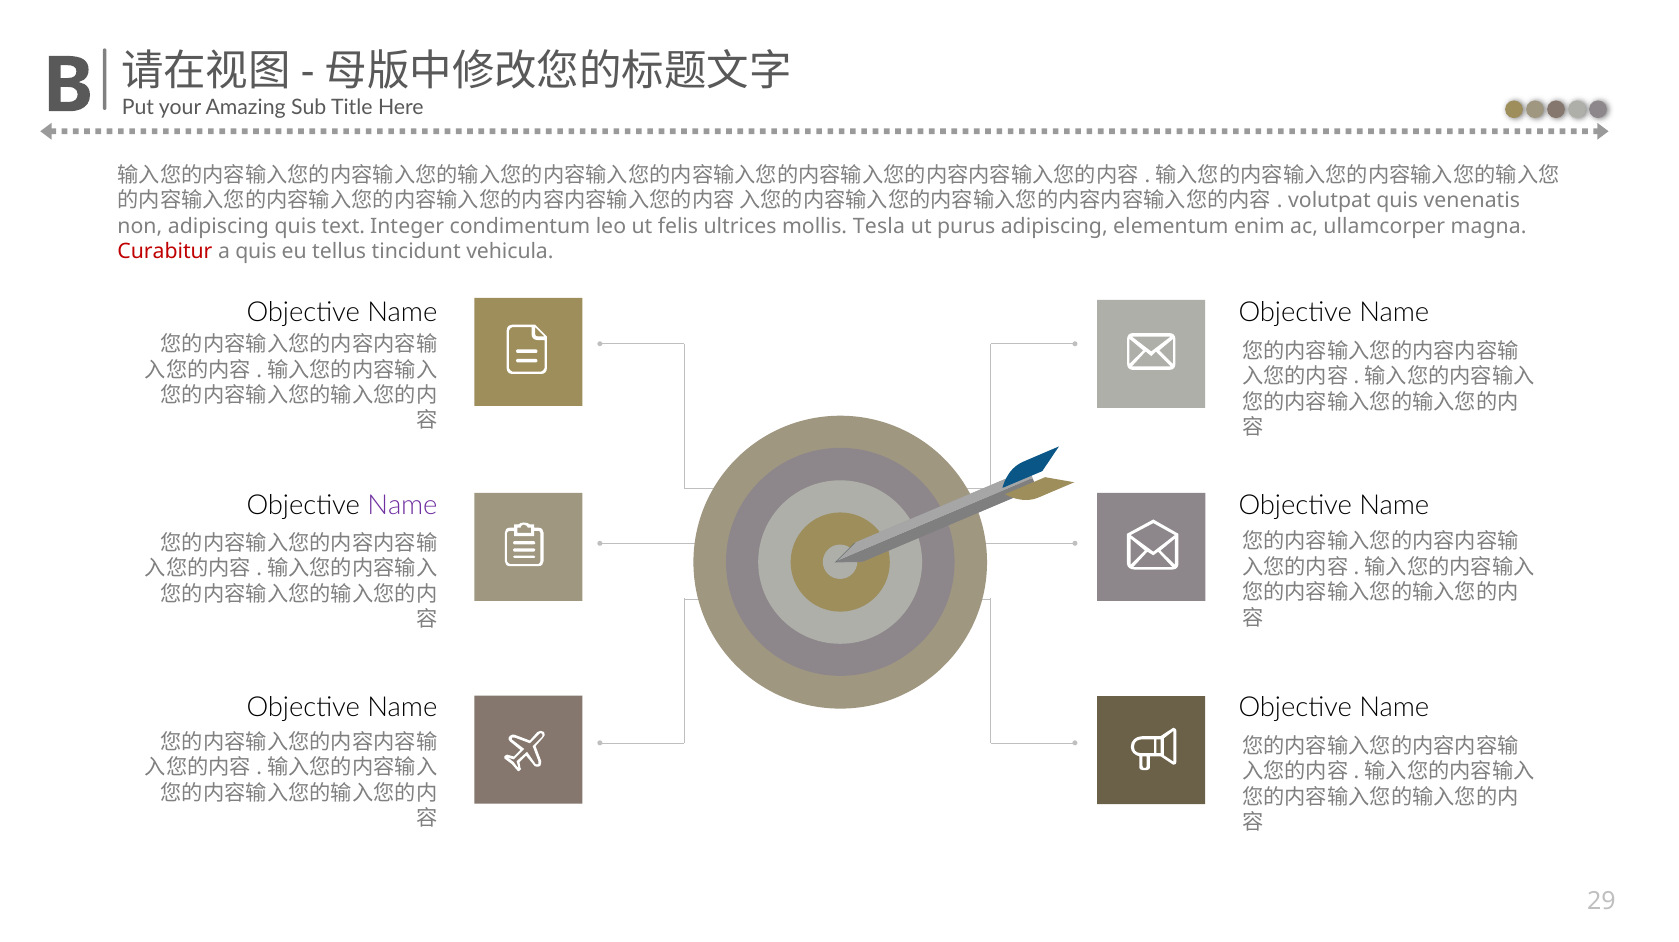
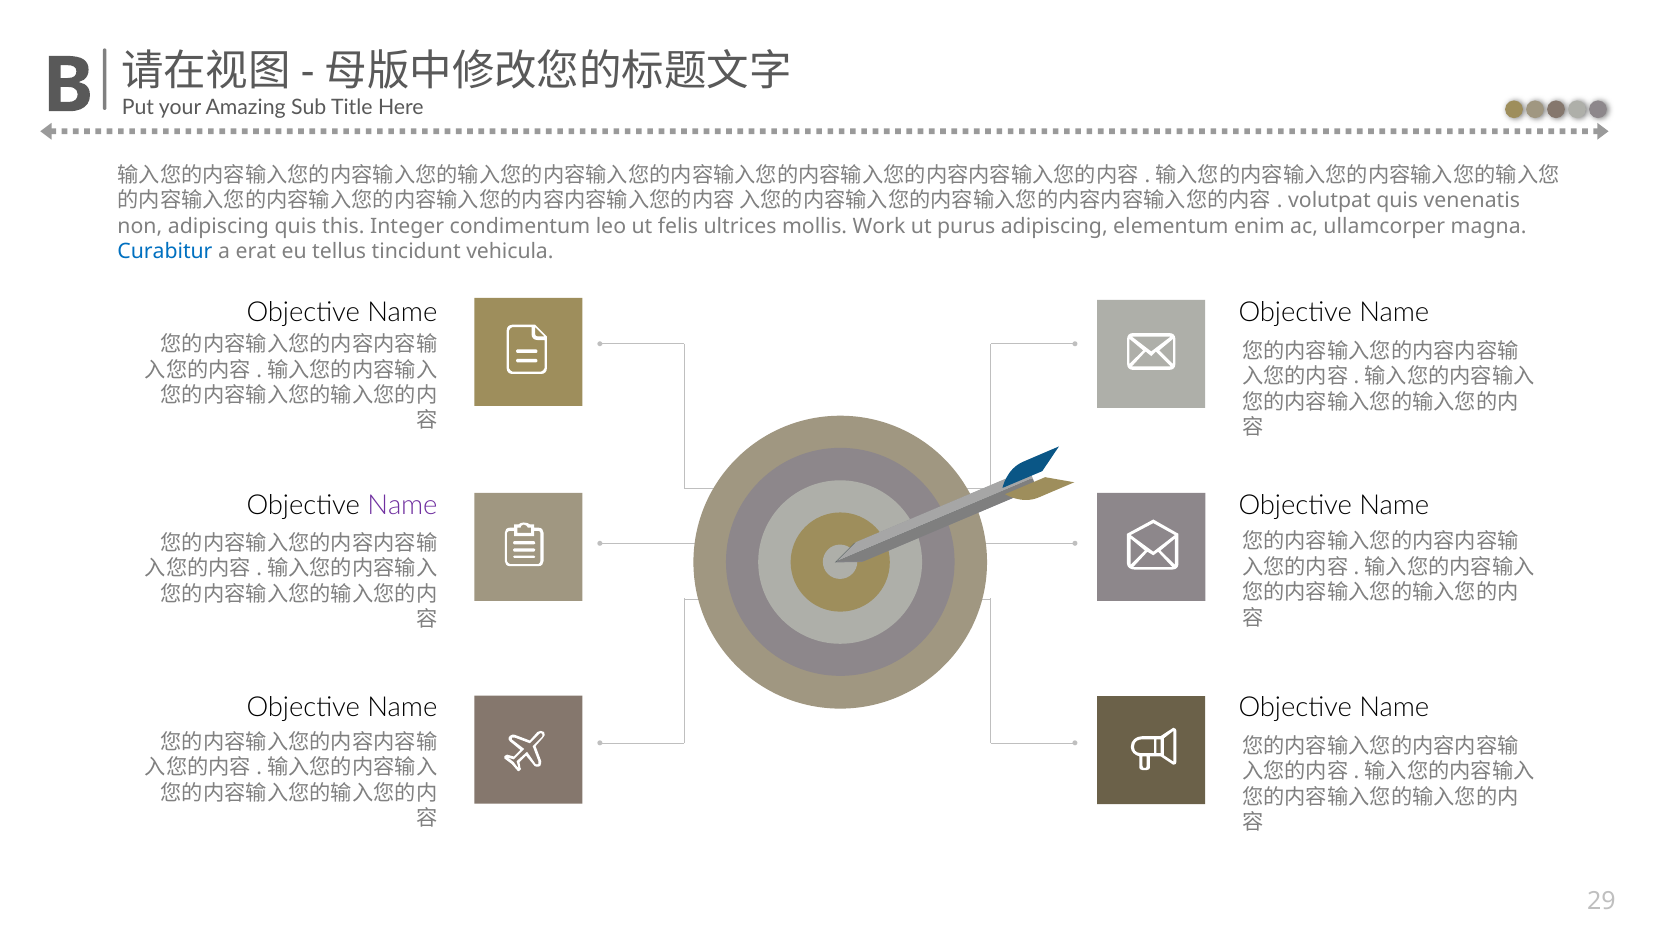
text: text -> this (343, 227)
Tesla: Tesla -> Work (879, 227)
Curabitur colour: red -> blue (165, 252)
a quis: quis -> erat (256, 252)
